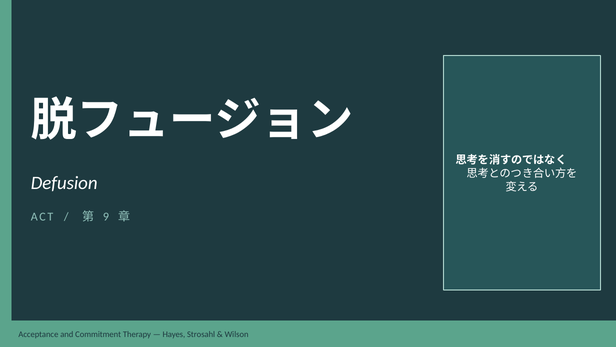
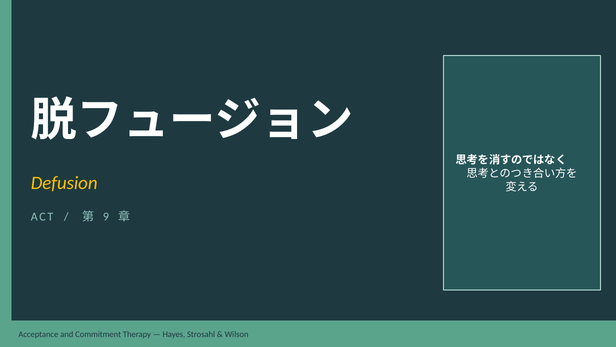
Defusion colour: white -> yellow (64, 183)
